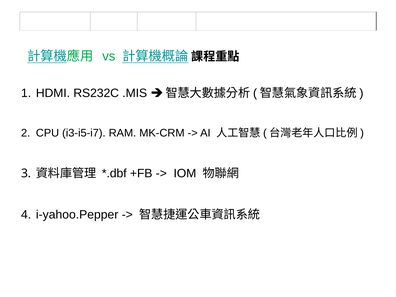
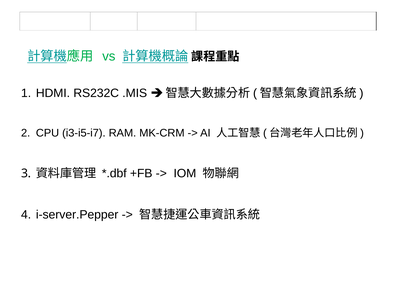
i-yahoo.Pepper: i-yahoo.Pepper -> i-server.Pepper (77, 215)
